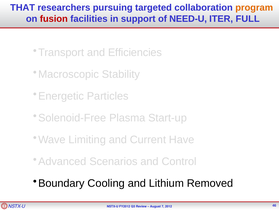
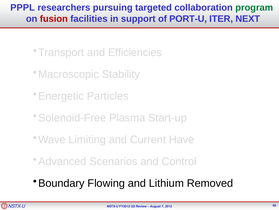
THAT: THAT -> PPPL (23, 8)
program colour: orange -> green (254, 8)
NEED-U: NEED-U -> PORT-U (188, 19)
FULL: FULL -> NEXT (248, 19)
Cooling: Cooling -> Flowing (106, 183)
